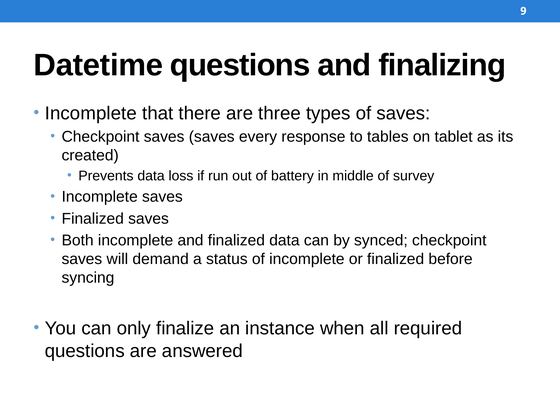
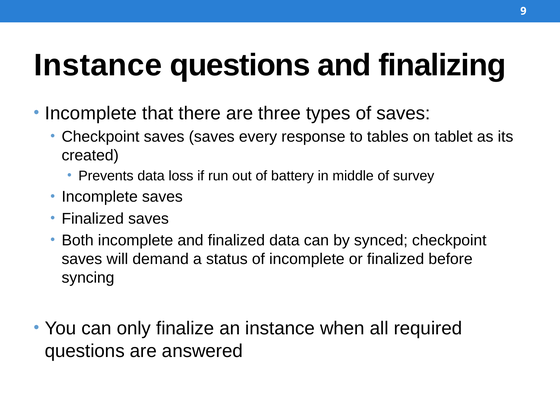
Datetime: Datetime -> Instance (98, 65)
